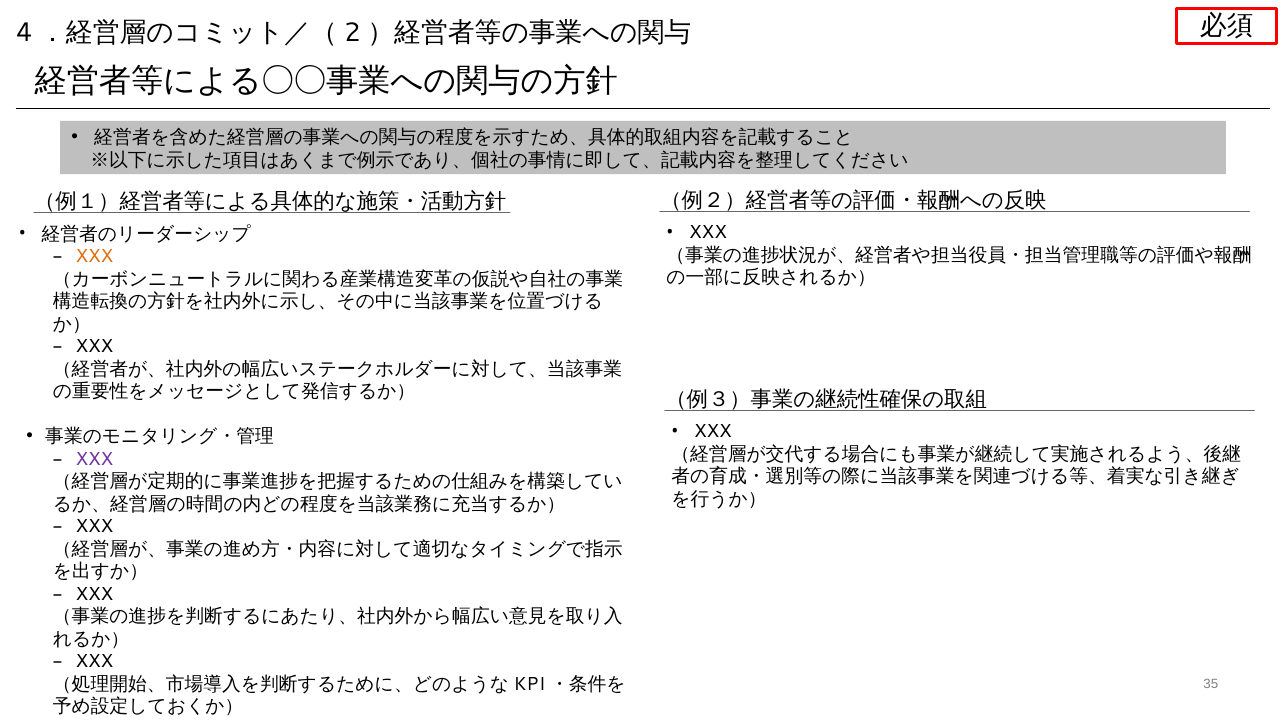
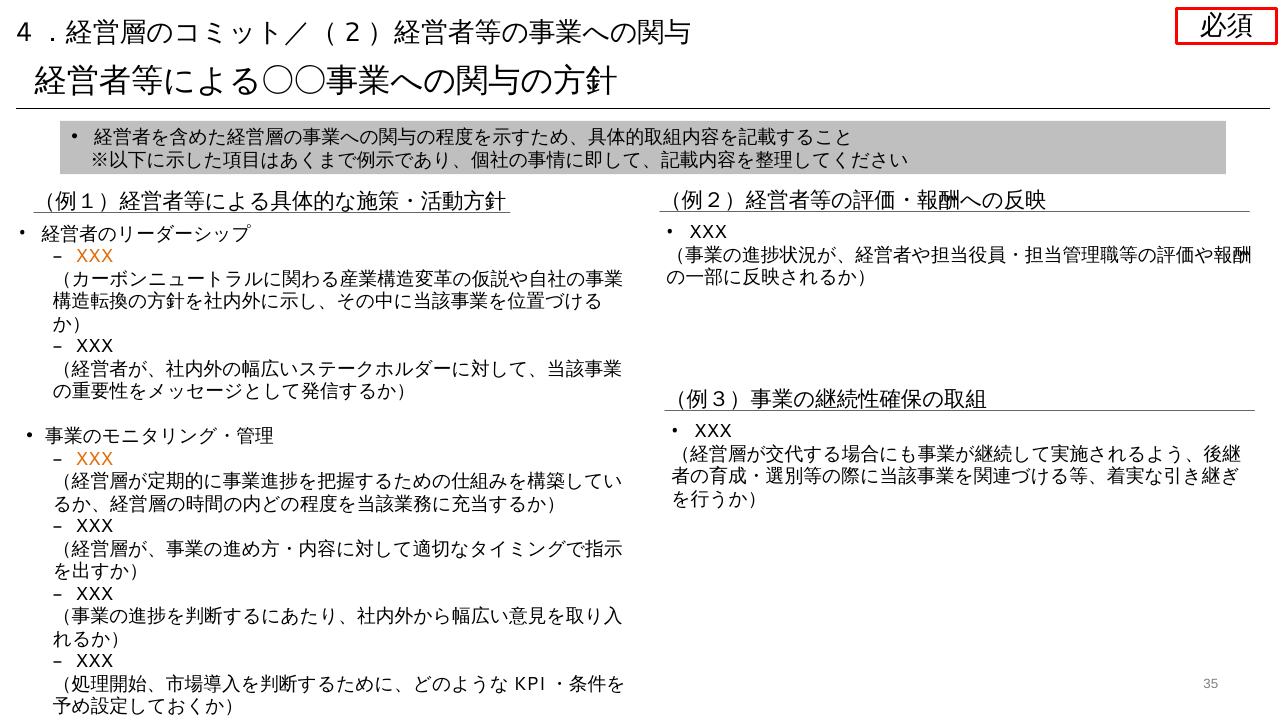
XXX colour: purple -> orange (94, 459)
